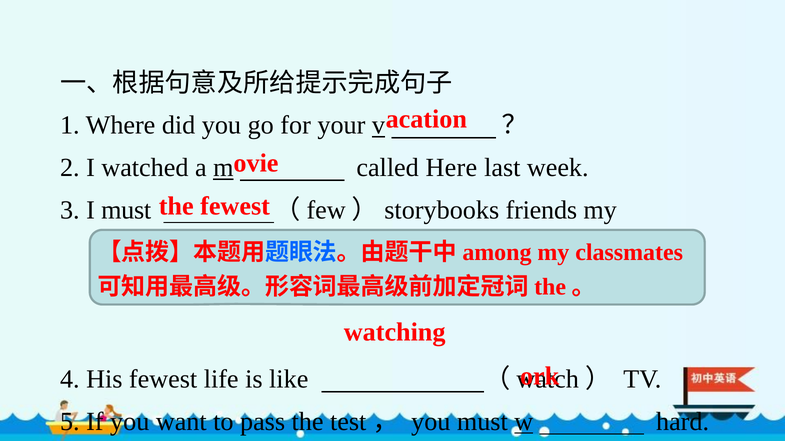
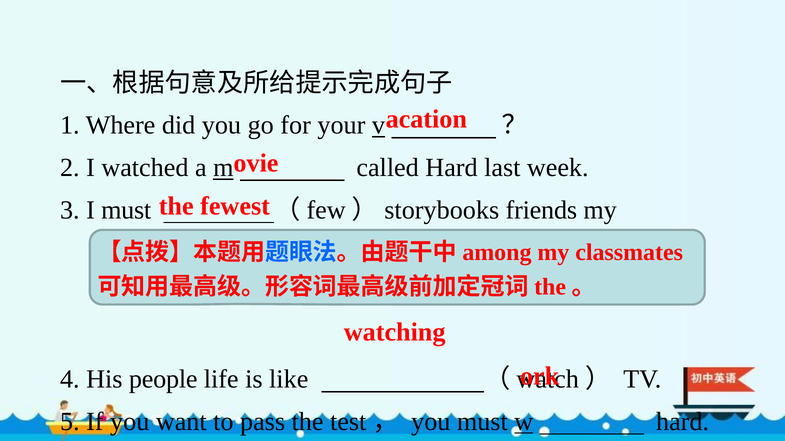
called Here: Here -> Hard (452, 168)
His fewest: fewest -> people (163, 380)
